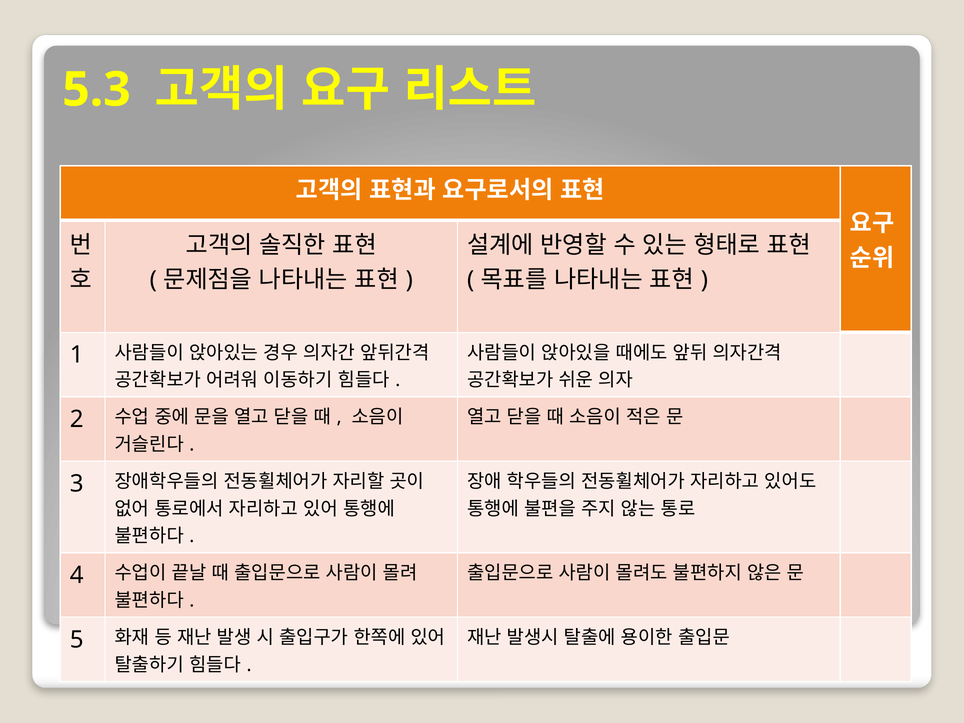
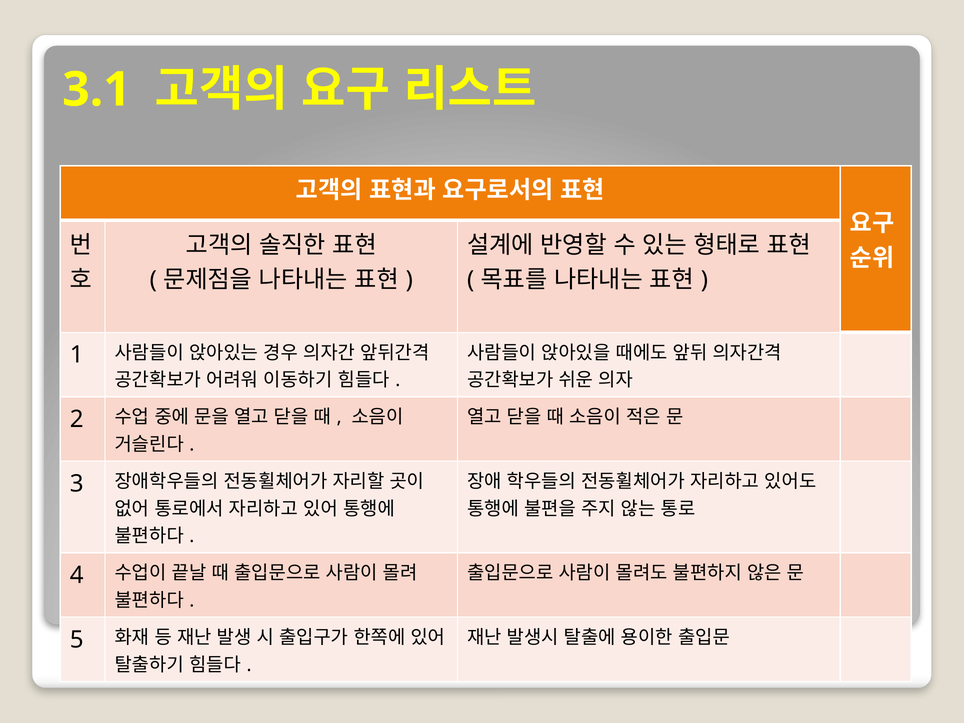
5.3: 5.3 -> 3.1 (96, 90)
